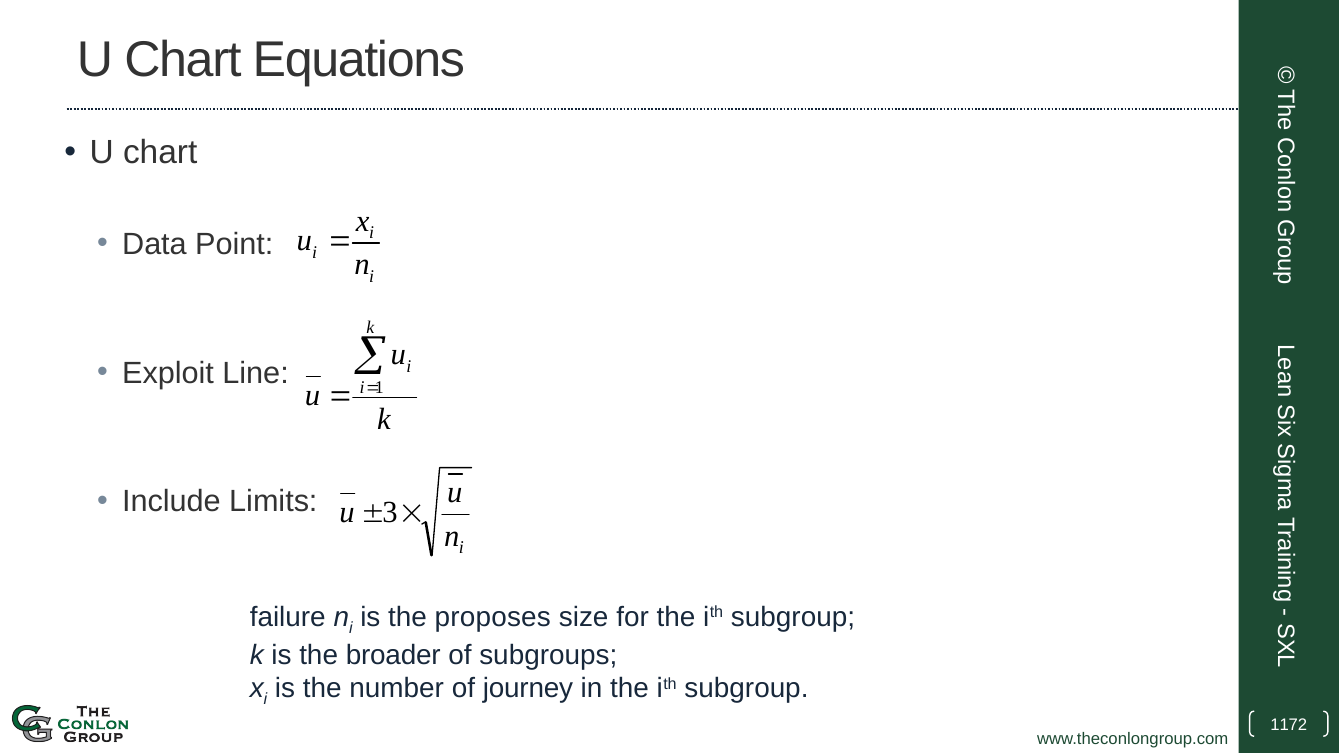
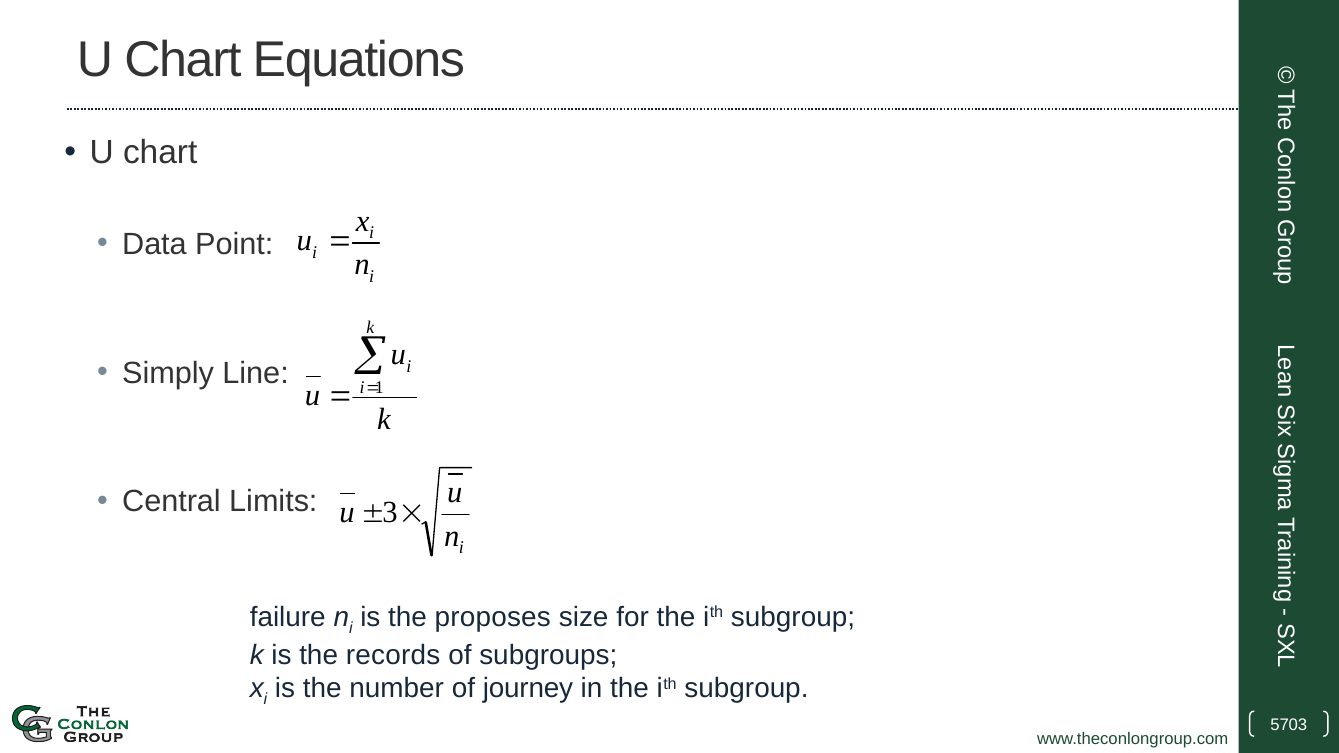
Exploit: Exploit -> Simply (168, 373)
Include: Include -> Central (171, 502)
broader: broader -> records (393, 655)
1172: 1172 -> 5703 (1289, 725)
